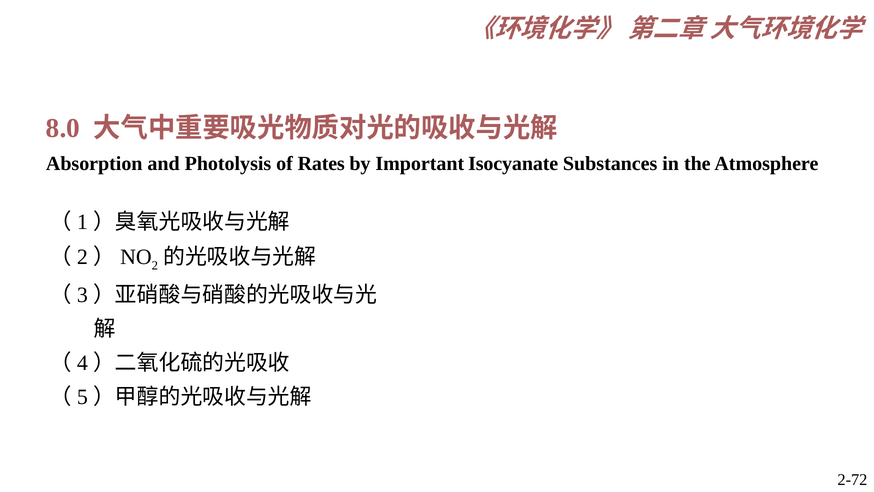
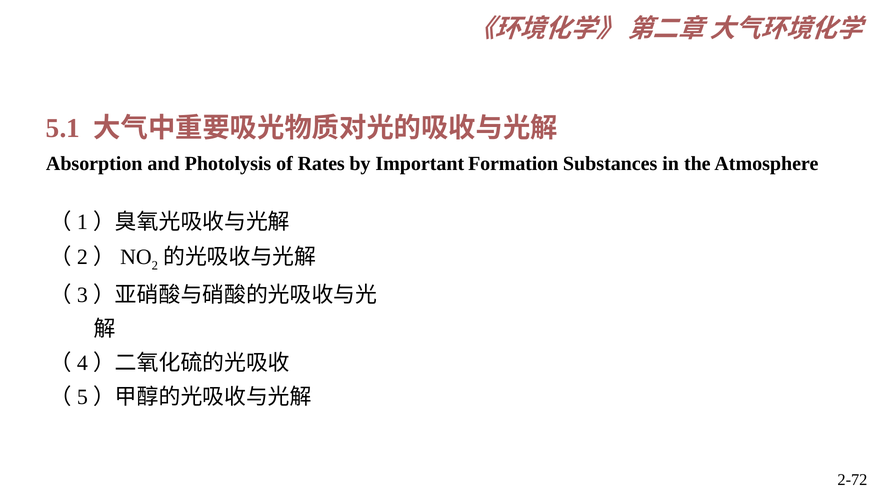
8.0: 8.0 -> 5.1 (63, 128)
Isocyanate: Isocyanate -> Formation (513, 163)
